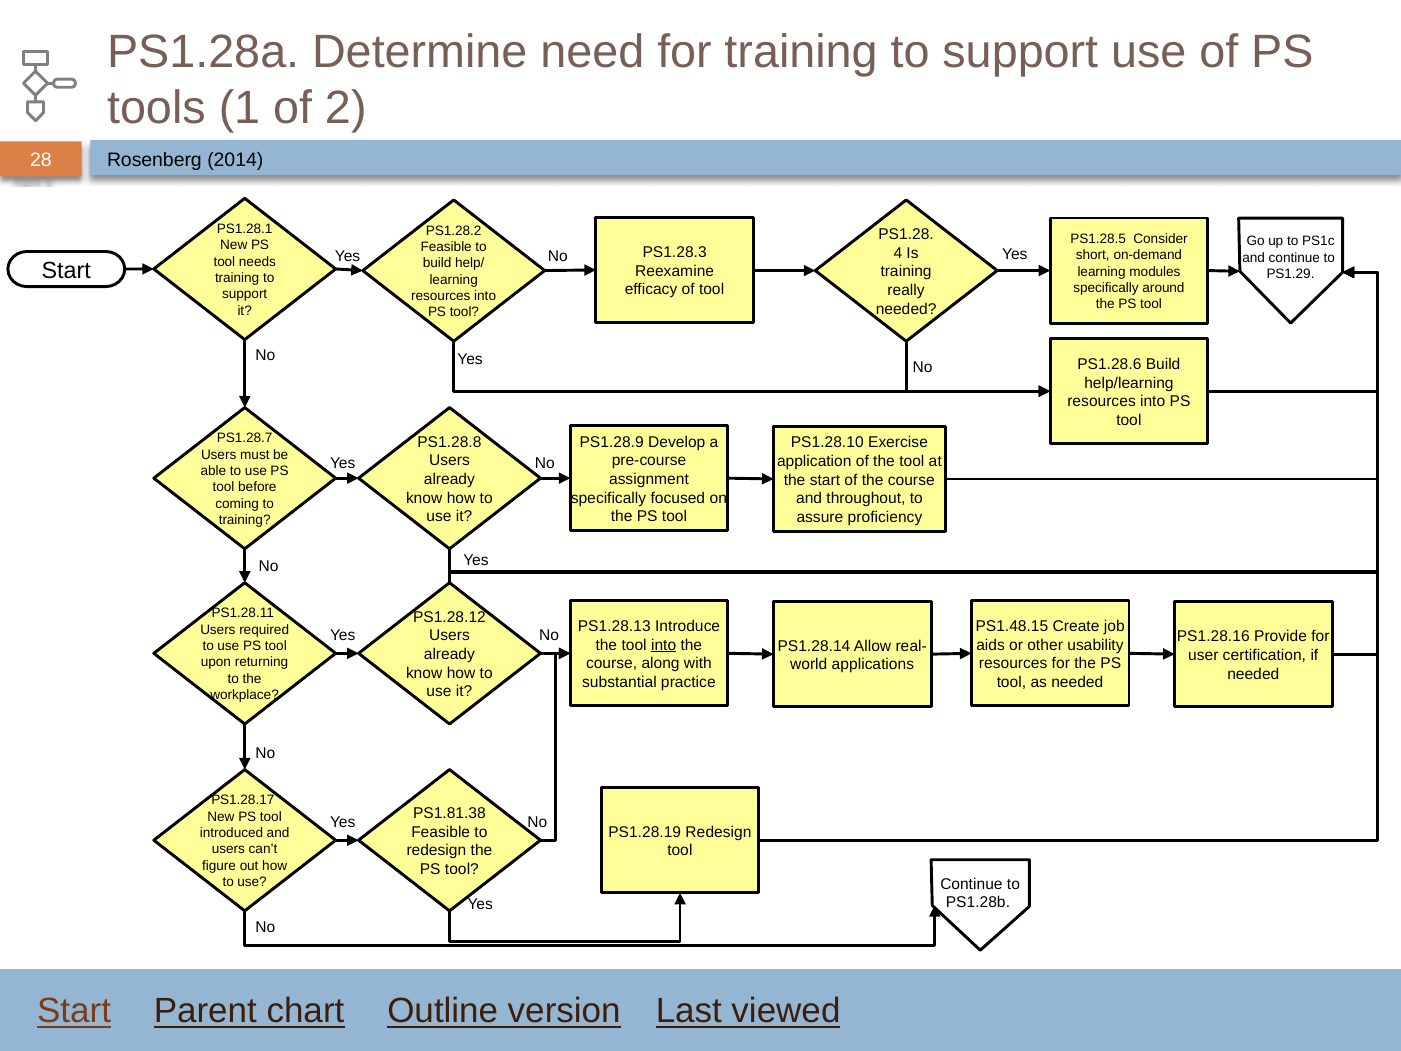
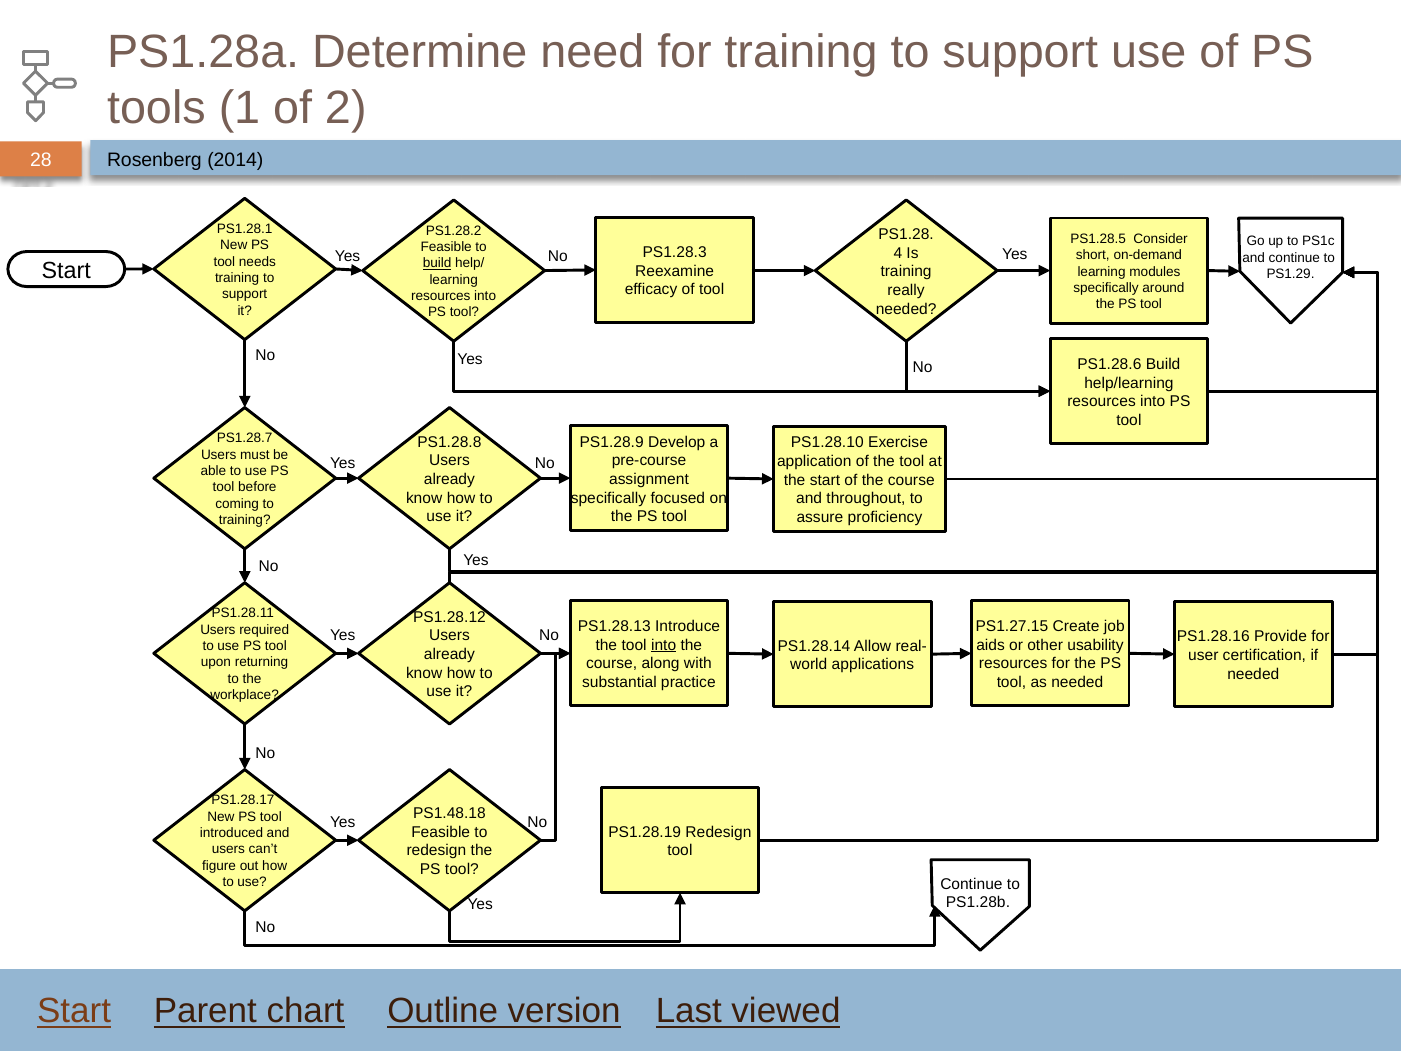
build underline: none -> present (437, 263)
PS1.48.15: PS1.48.15 -> PS1.27.15 (1012, 626)
PS1.81.38: PS1.81.38 -> PS1.48.18 (449, 813)
